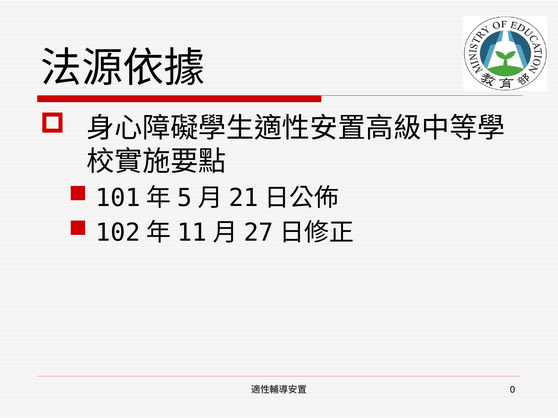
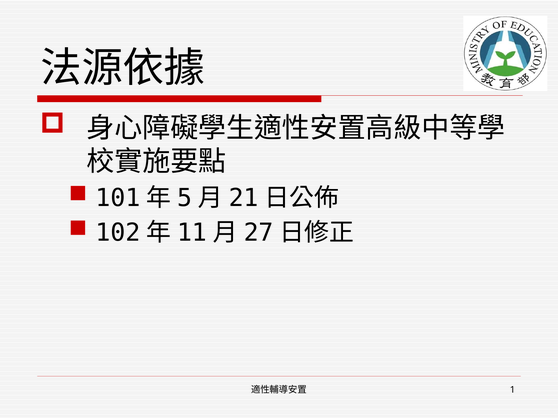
0: 0 -> 1 (513, 390)
